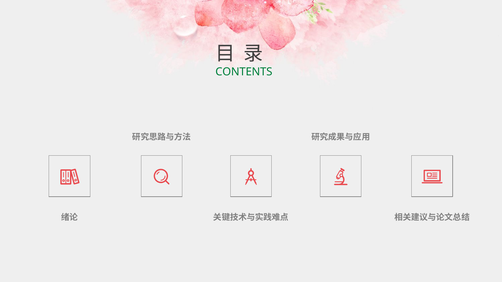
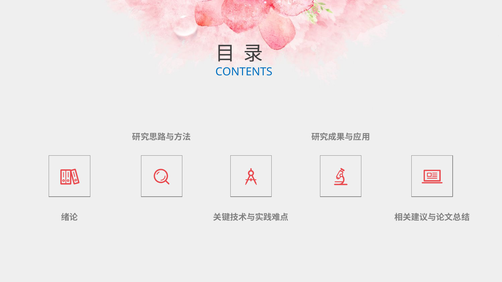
CONTENTS colour: green -> blue (244, 72)
